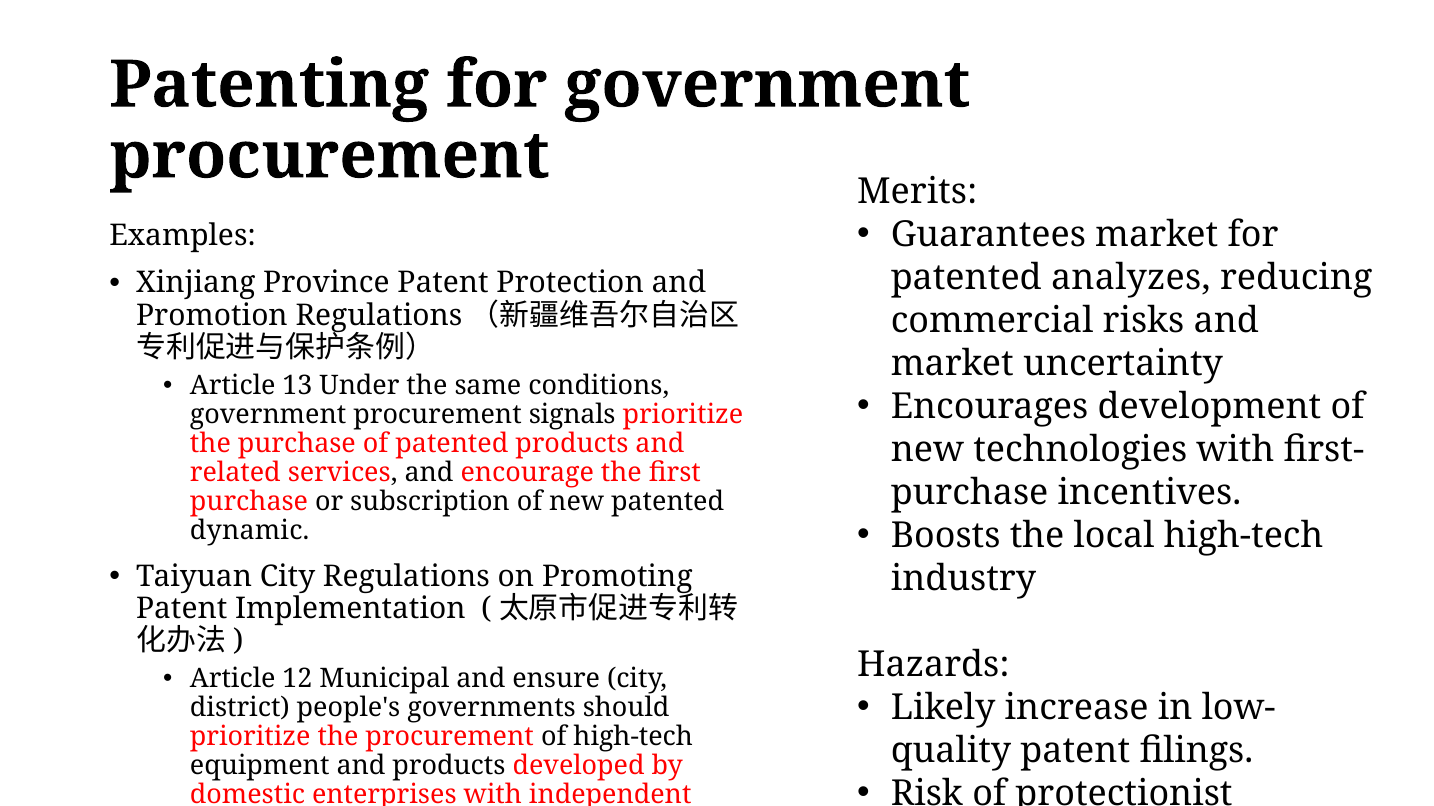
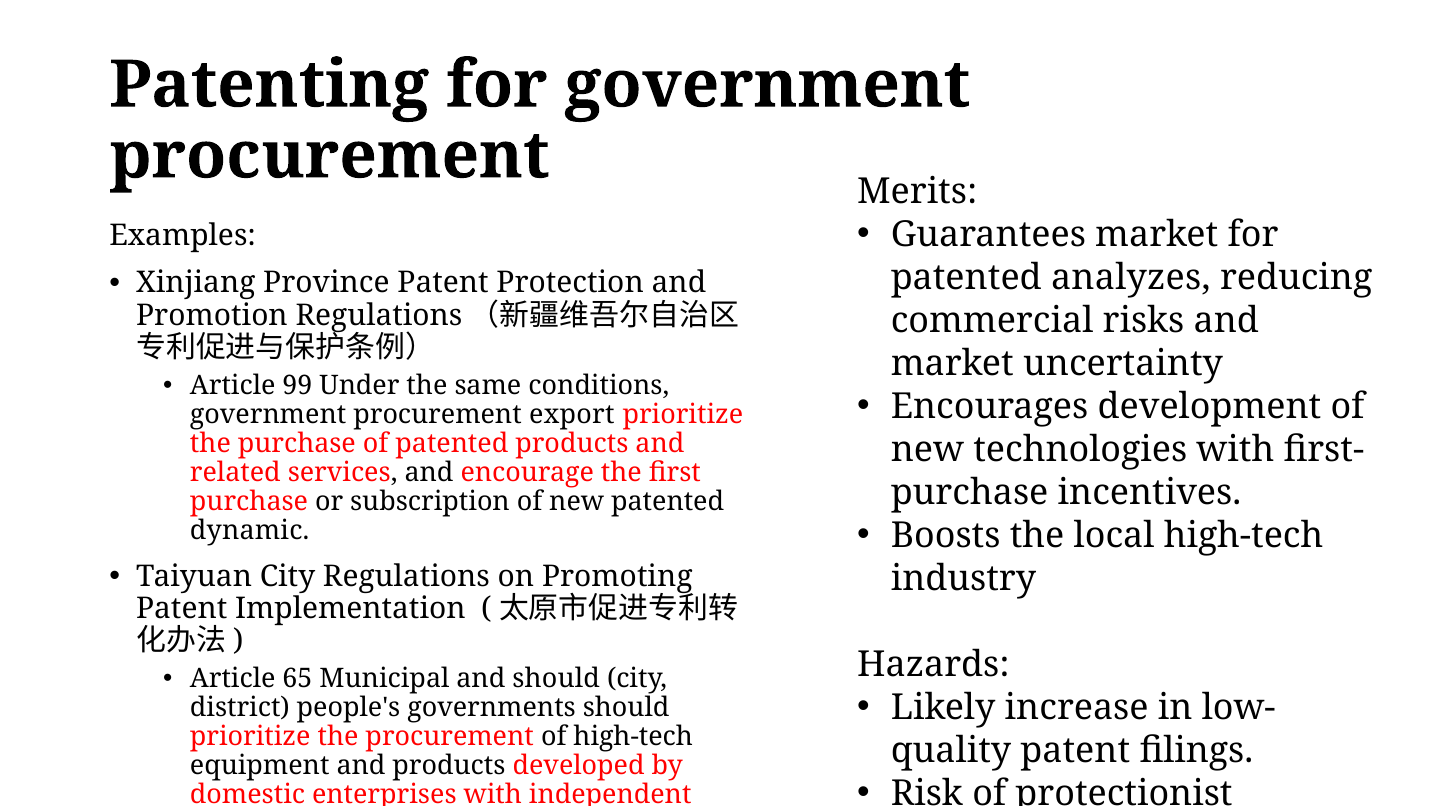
13: 13 -> 99 (297, 386)
signals: signals -> export (572, 415)
12: 12 -> 65 (297, 679)
and ensure: ensure -> should (556, 679)
